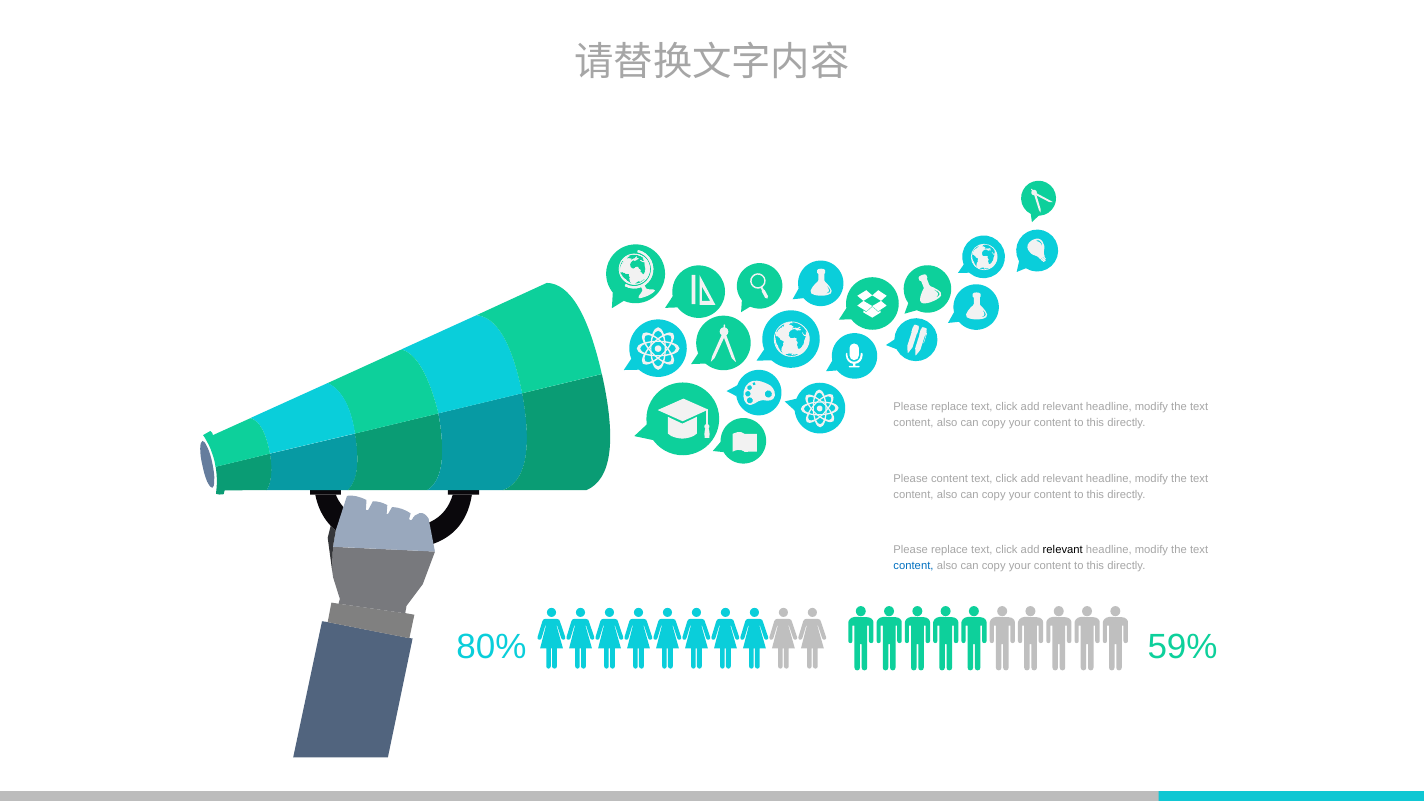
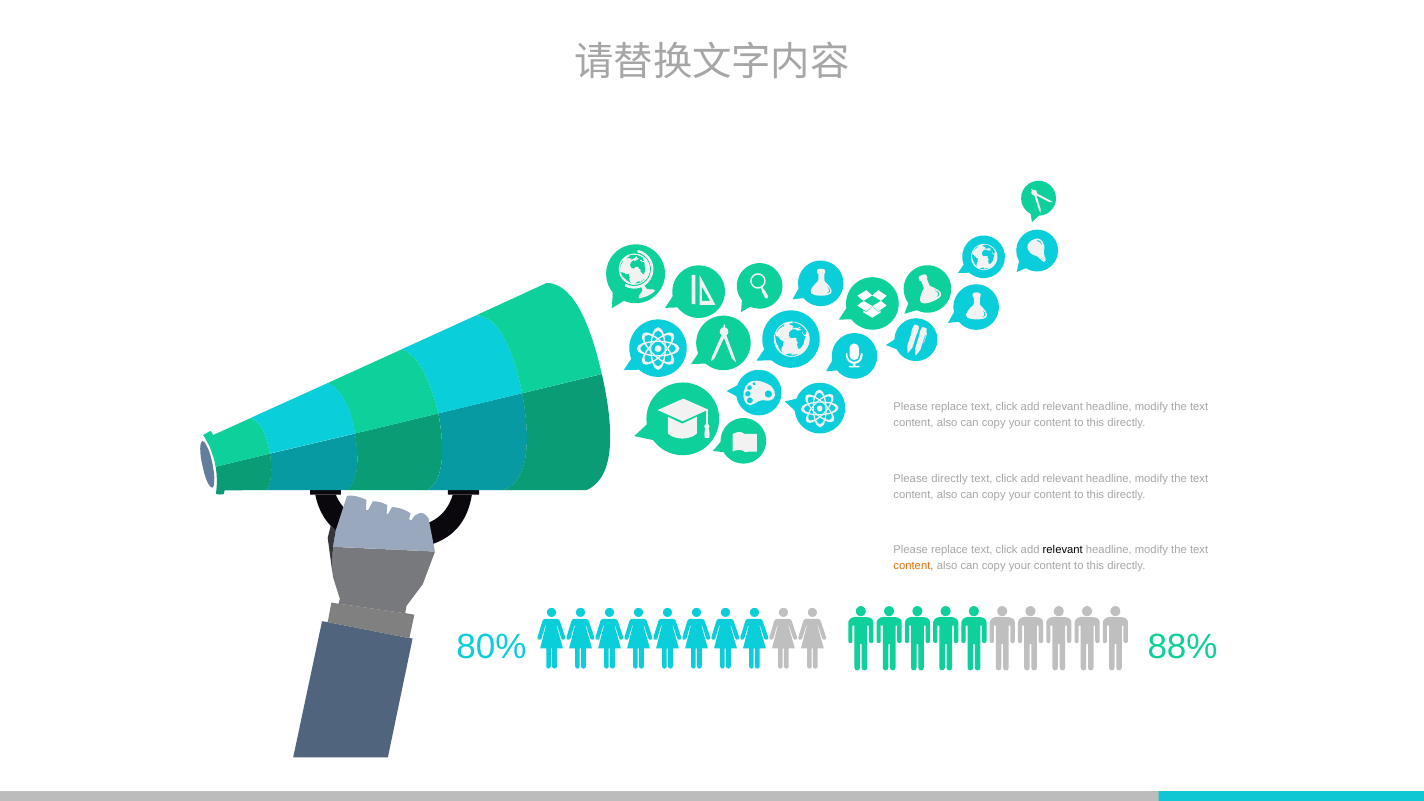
Please content: content -> directly (949, 478)
content colour: blue -> orange (913, 566)
59%: 59% -> 88% (1183, 647)
